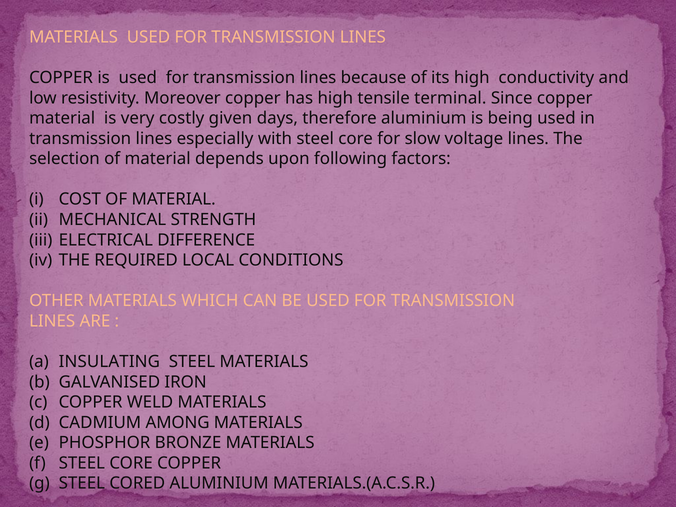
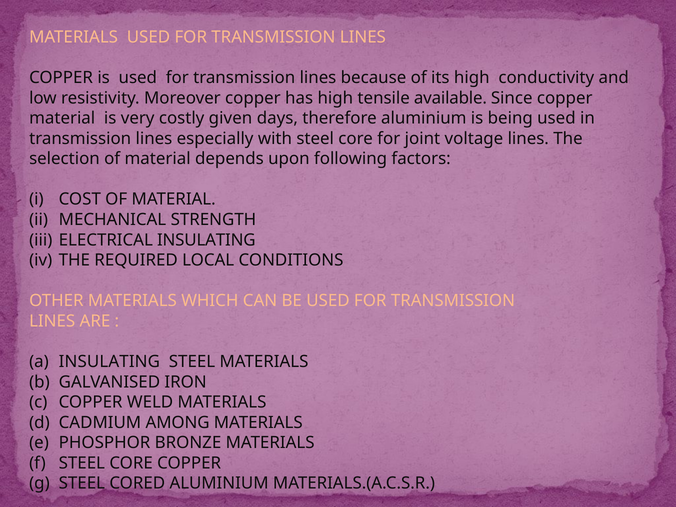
terminal: terminal -> available (450, 98)
slow: slow -> joint (422, 139)
ELECTRICAL DIFFERENCE: DIFFERENCE -> INSULATING (206, 240)
